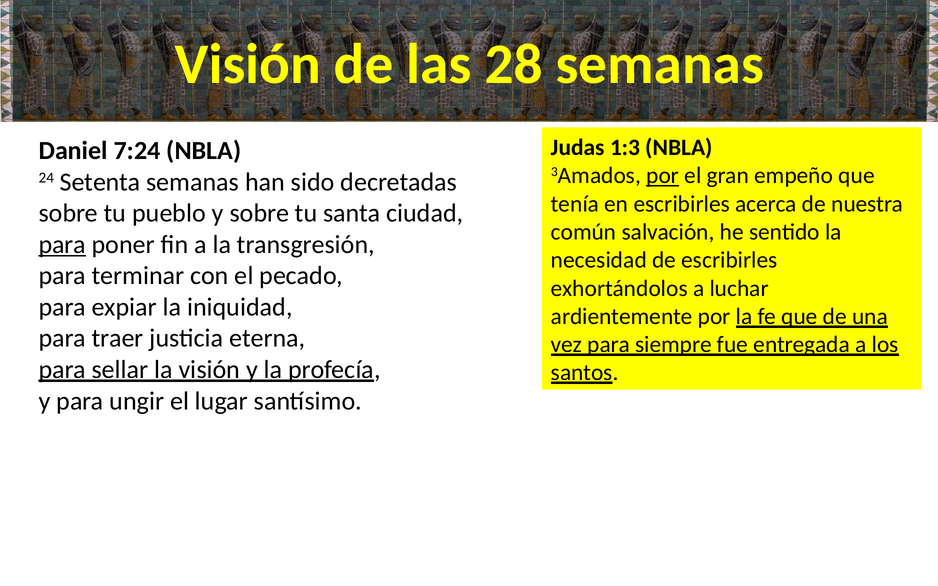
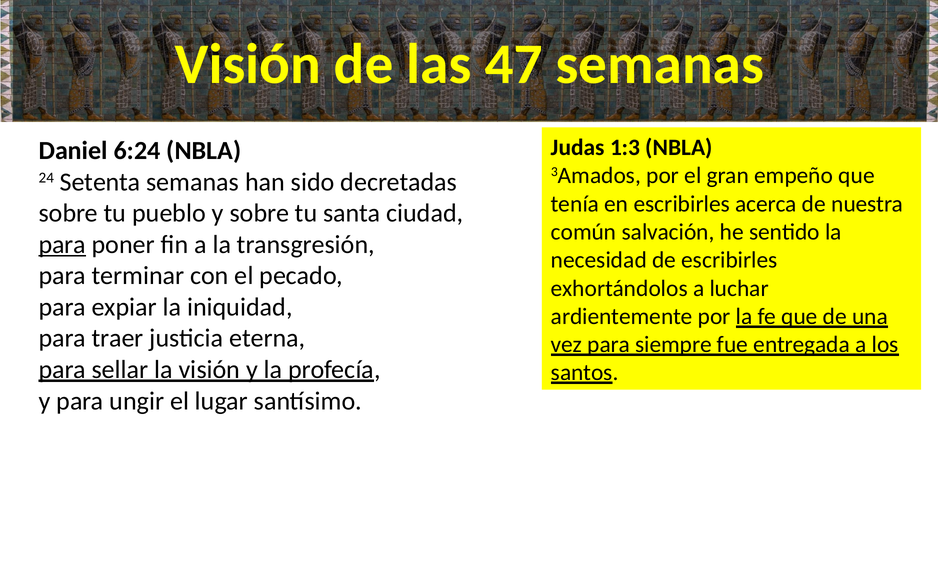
28: 28 -> 47 (514, 65)
7:24: 7:24 -> 6:24 (137, 151)
por underline: present -> none (663, 176)
